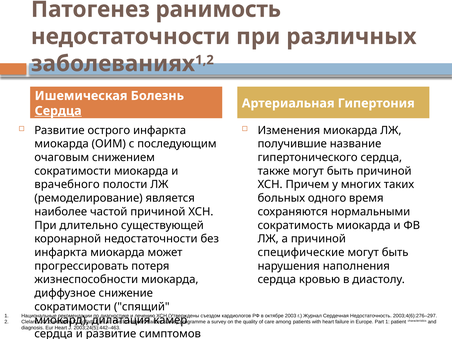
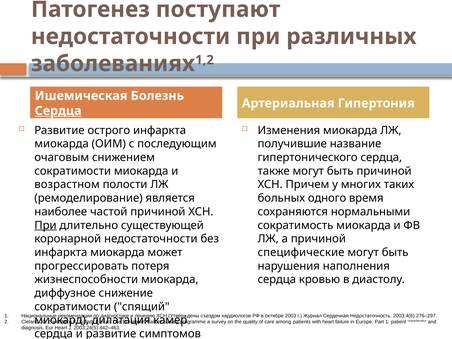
ранимость: ранимость -> поступают (218, 9)
врачебного: врачебного -> возрастном (67, 185)
При underline: none -> present (45, 225)
